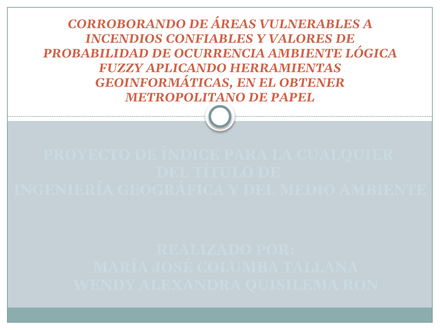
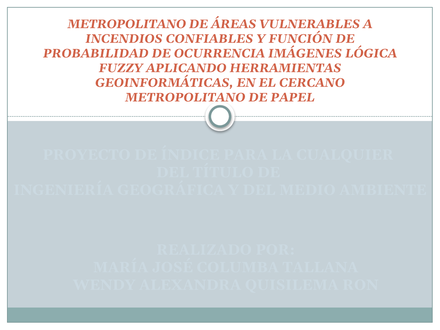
CORROBORANDO: CORROBORANDO -> METROPOLITANO (127, 24)
VALORES: VALORES -> FUNCIÓN (300, 39)
OCURRENCIA AMBIENTE: AMBIENTE -> IMÁGENES (305, 53)
OBTENER: OBTENER -> CERCANO (312, 83)
